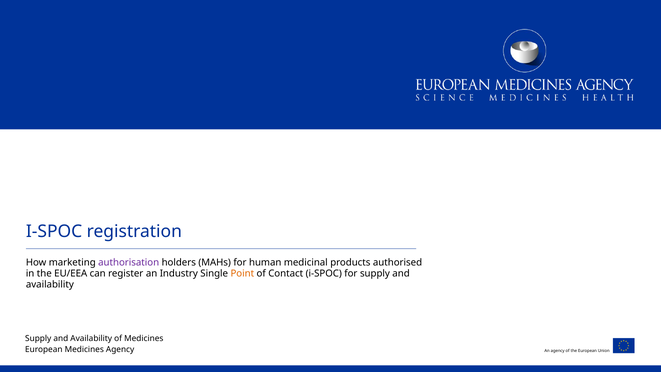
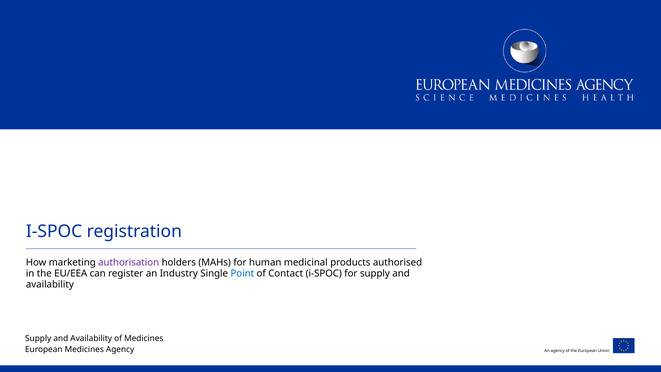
Point colour: orange -> blue (242, 273)
